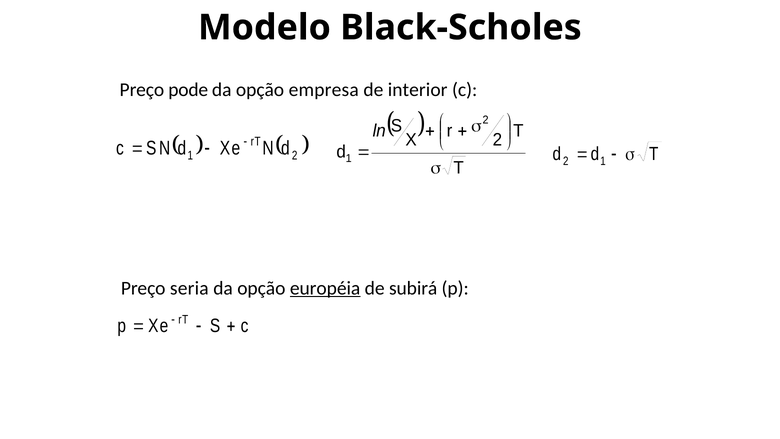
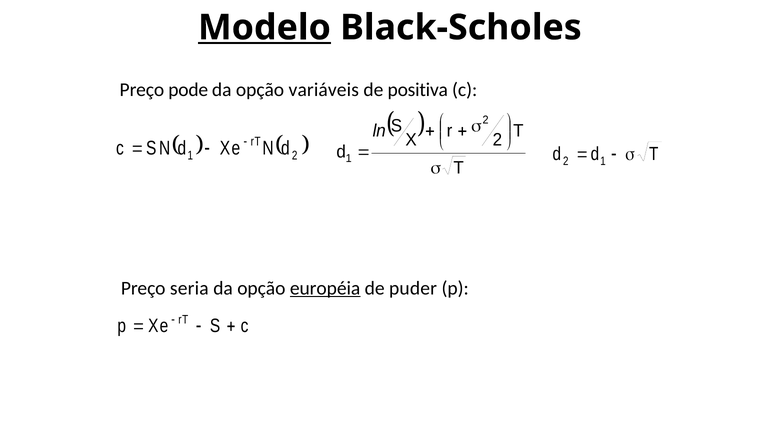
Modelo underline: none -> present (264, 28)
empresa: empresa -> variáveis (324, 90)
interior: interior -> positiva (418, 90)
subirá: subirá -> puder (413, 288)
